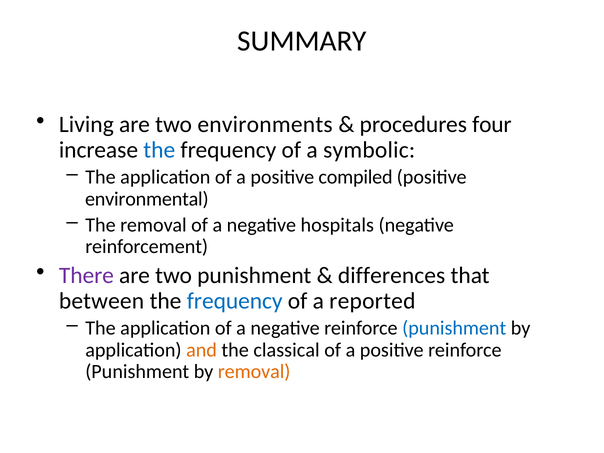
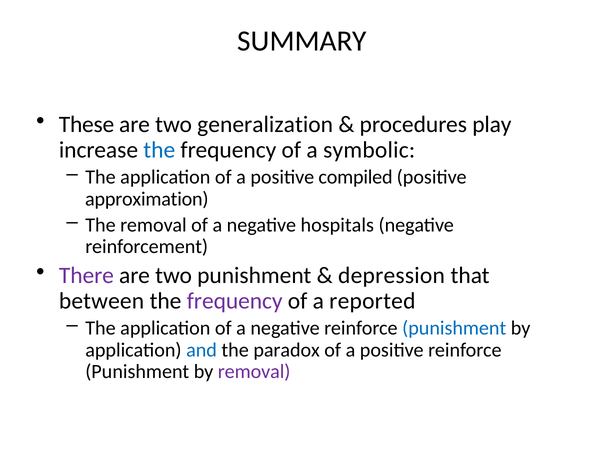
Living: Living -> These (86, 124)
environments: environments -> generalization (265, 124)
four: four -> play (492, 124)
environmental: environmental -> approximation (147, 199)
differences: differences -> depression (392, 275)
frequency colour: blue -> purple (235, 301)
and colour: orange -> blue (202, 350)
classical: classical -> paradox (287, 350)
removal colour: orange -> purple (254, 372)
